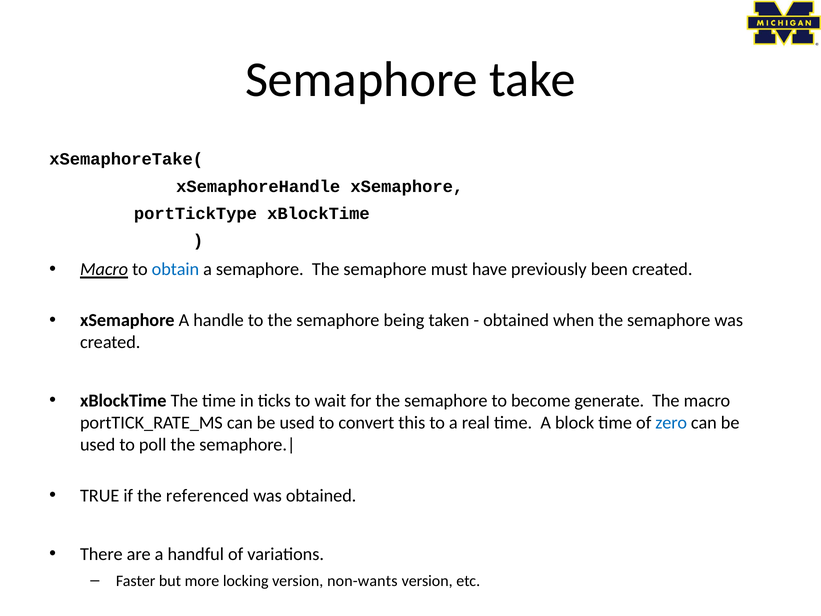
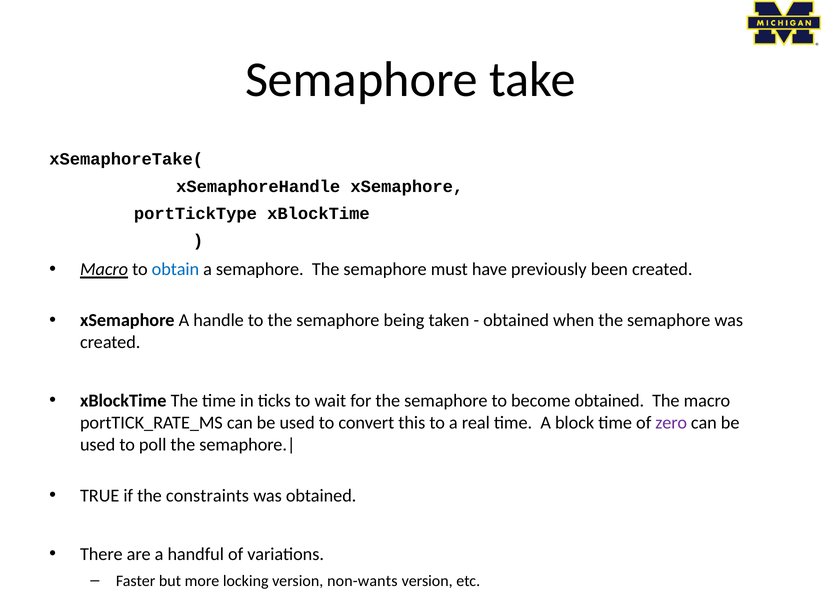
become generate: generate -> obtained (609, 401)
zero colour: blue -> purple (671, 422)
referenced: referenced -> constraints (207, 495)
